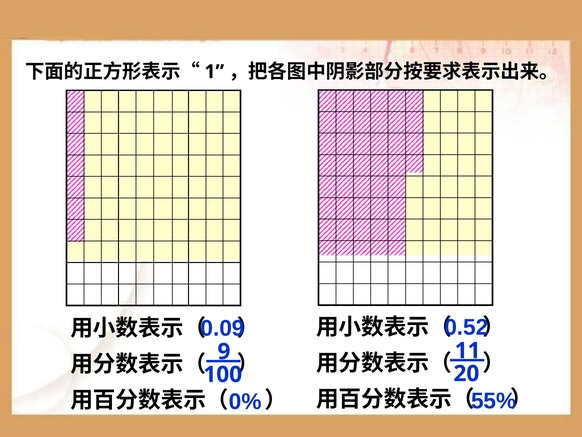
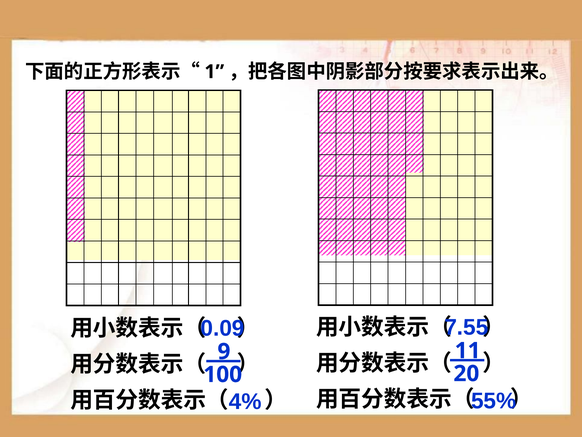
0.52: 0.52 -> 7.55 (466, 327)
0%: 0% -> 4% (245, 401)
